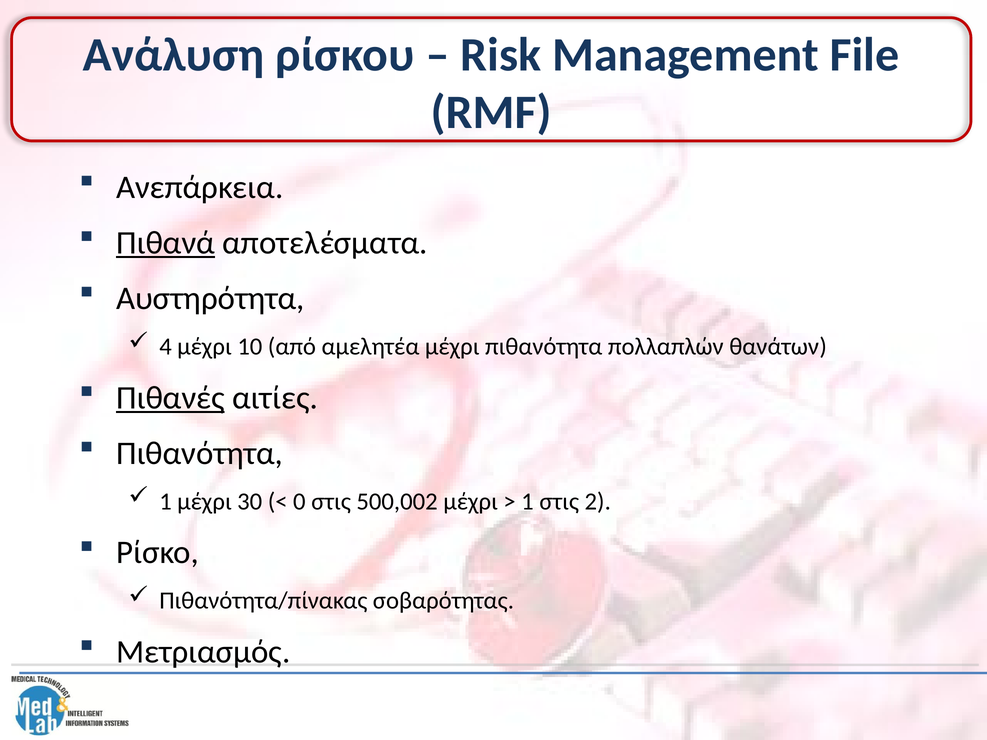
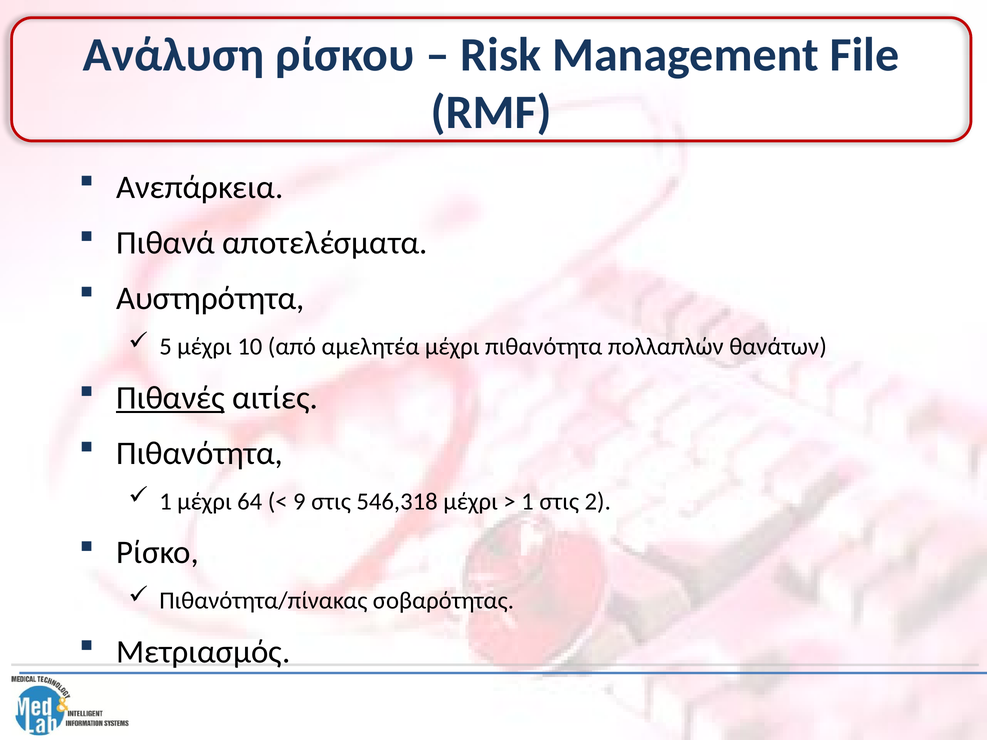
Πιθανά underline: present -> none (166, 243)
4: 4 -> 5 (166, 347)
30: 30 -> 64 (250, 502)
0: 0 -> 9 (299, 502)
500,002: 500,002 -> 546,318 (397, 502)
